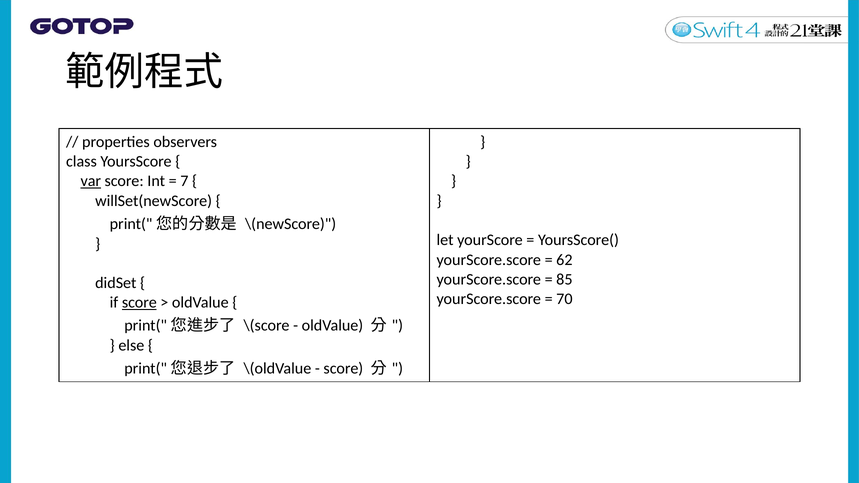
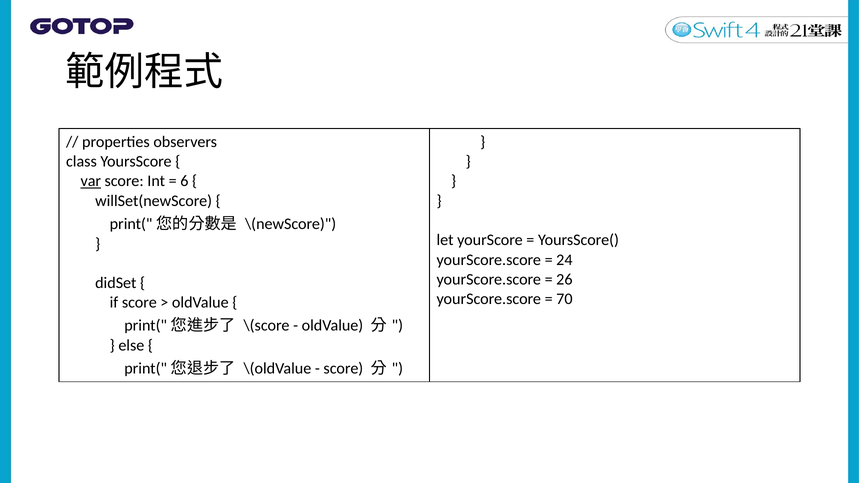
7: 7 -> 6 (184, 181)
62: 62 -> 24 (564, 260)
85: 85 -> 26 (564, 279)
score underline: present -> none (139, 303)
